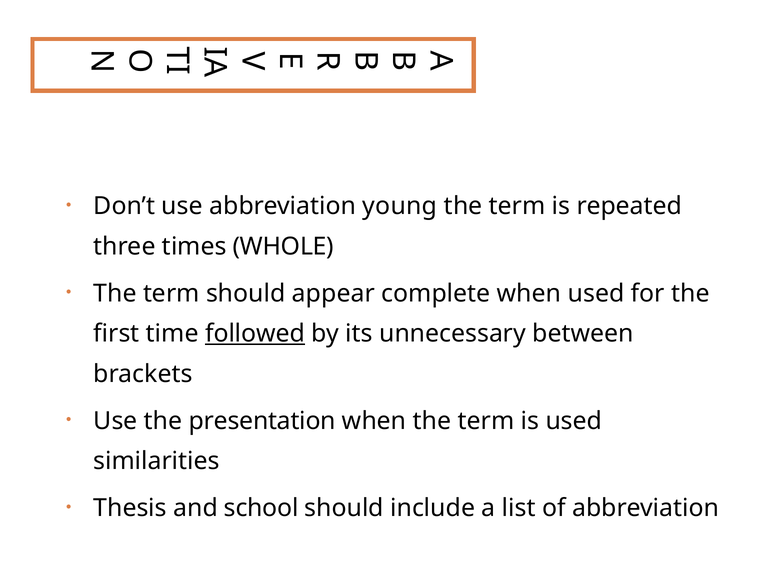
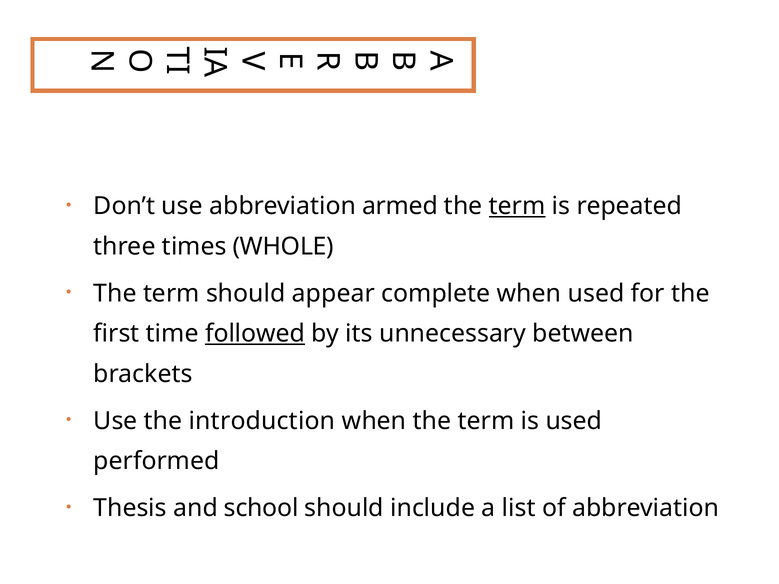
young: young -> armed (400, 206)
term underline: none -> present (517, 206)
presentation: presentation -> introduction (262, 421)
similarities: similarities -> performed (156, 461)
